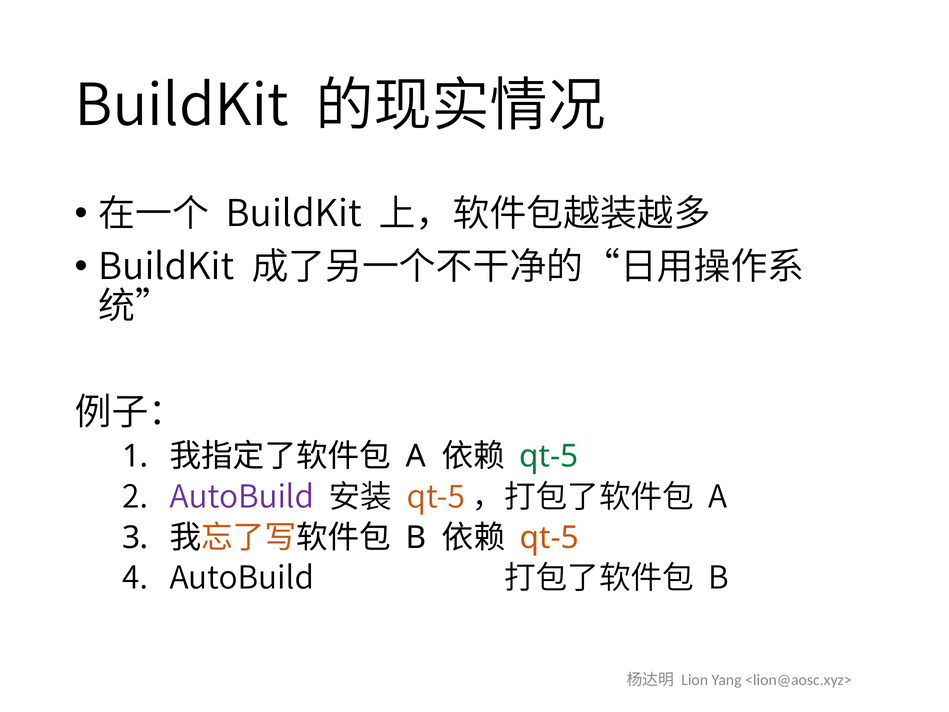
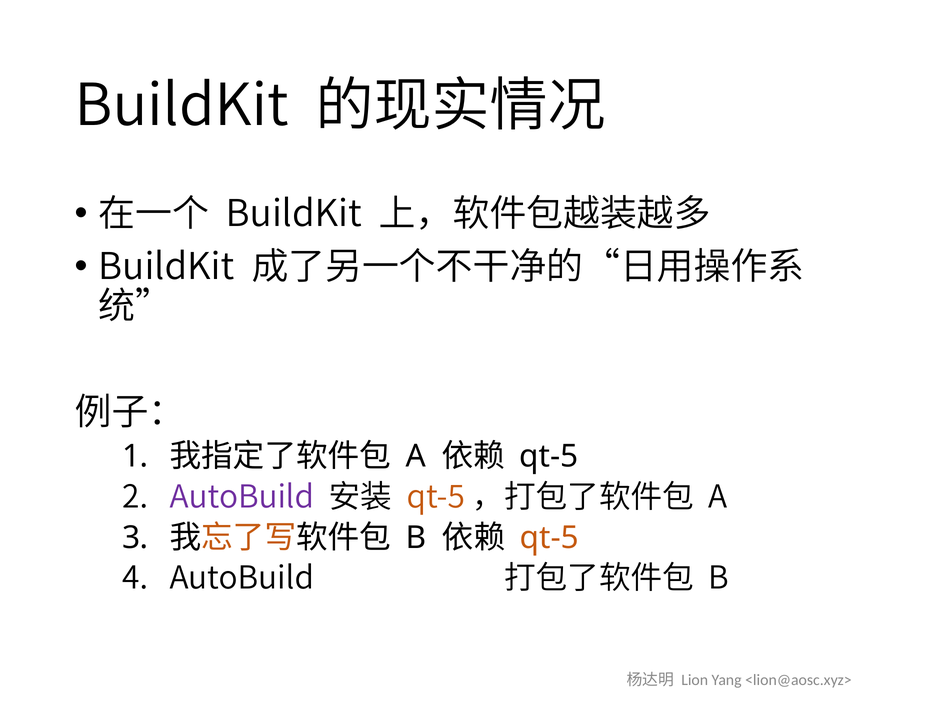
qt-5 colour: green -> black (549, 456)
